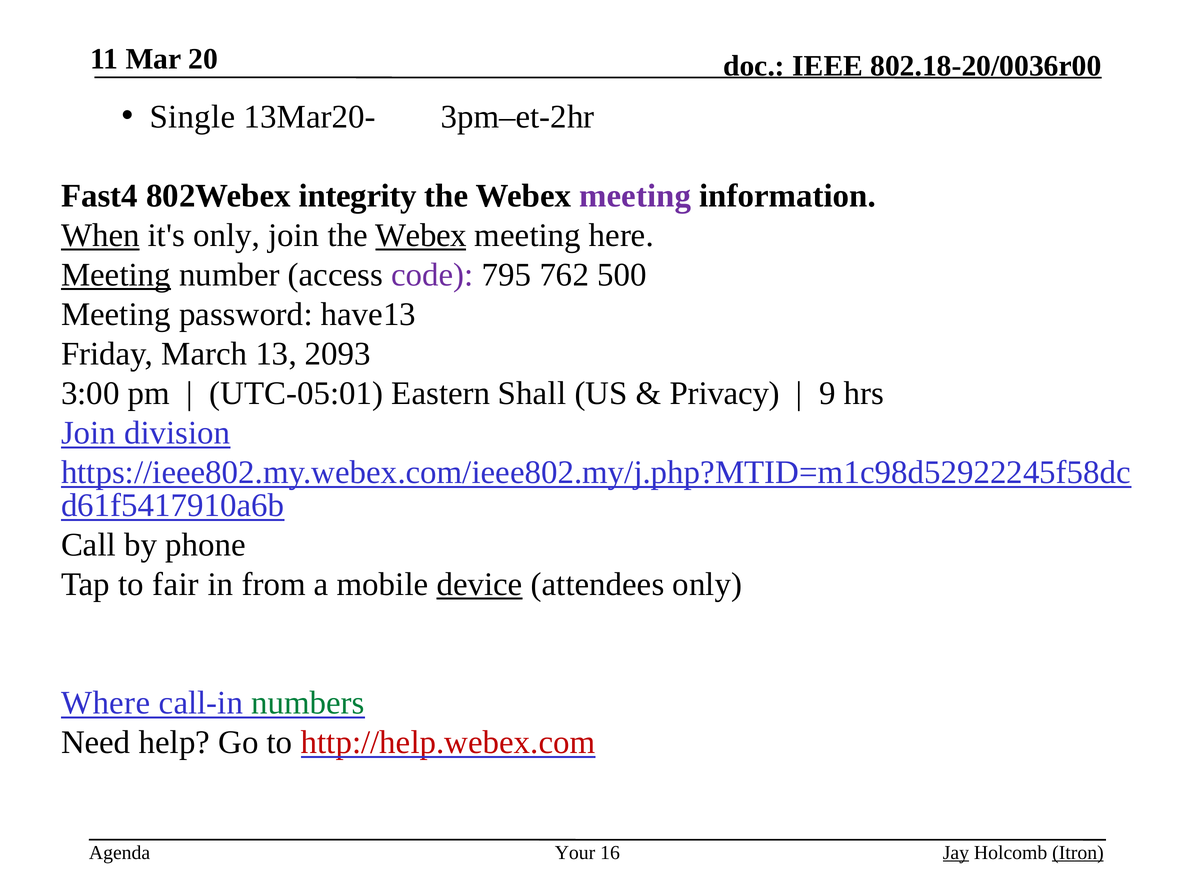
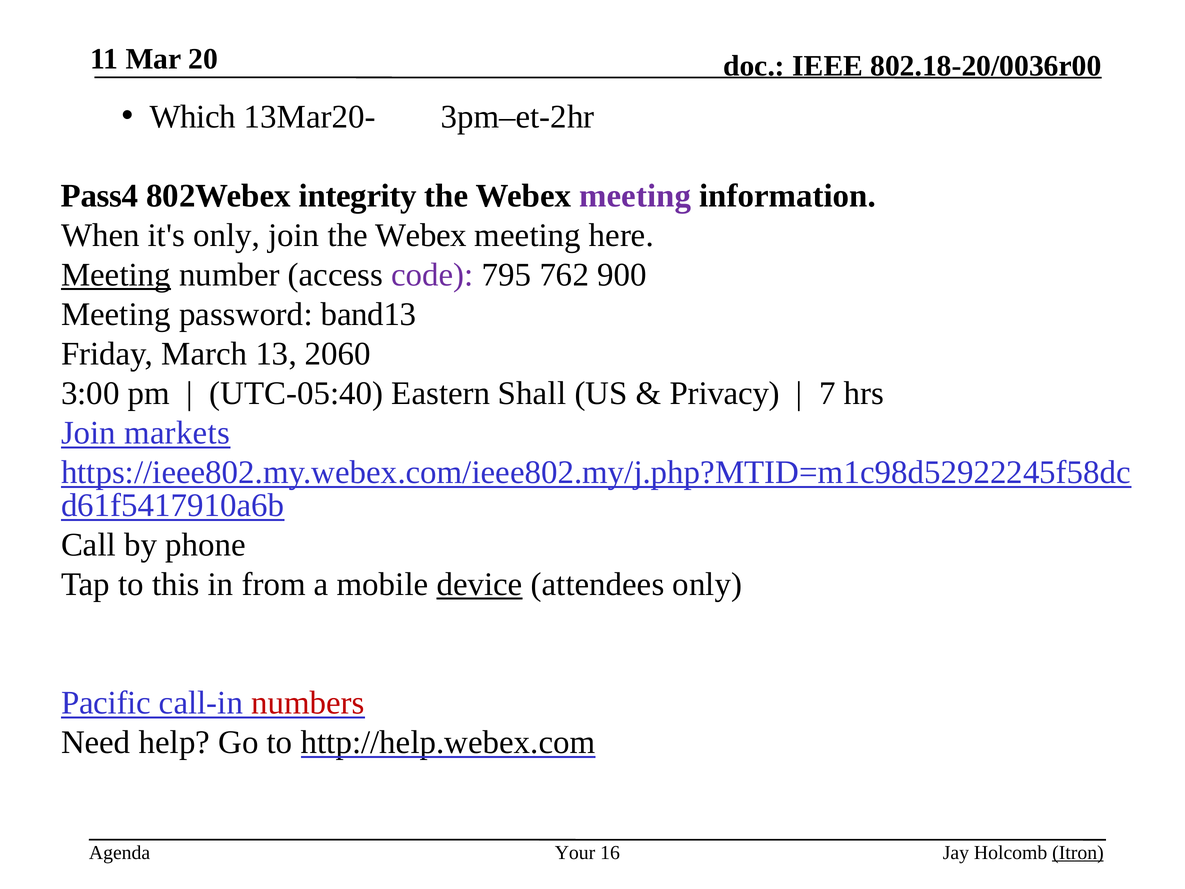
Single: Single -> Which (193, 117)
Fast4: Fast4 -> Pass4 (100, 196)
When underline: present -> none (100, 235)
Webex underline: present -> none (421, 235)
500: 500 -> 900 (622, 275)
have13: have13 -> band13 (369, 314)
2093: 2093 -> 2060 (338, 354)
UTC-05:01: UTC-05:01 -> UTC-05:40 (296, 393)
9: 9 -> 7 (827, 393)
division: division -> markets (177, 433)
fair: fair -> this (176, 584)
Where: Where -> Pacific (106, 703)
numbers colour: green -> red (308, 703)
http://help.webex.com colour: red -> black (448, 742)
Jay underline: present -> none (956, 852)
